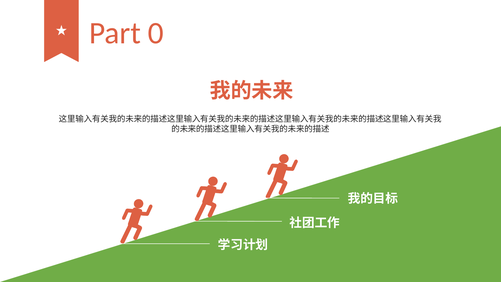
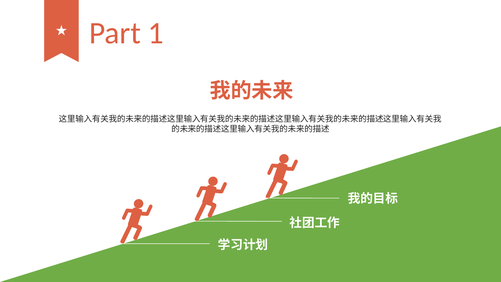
0: 0 -> 1 (156, 33)
